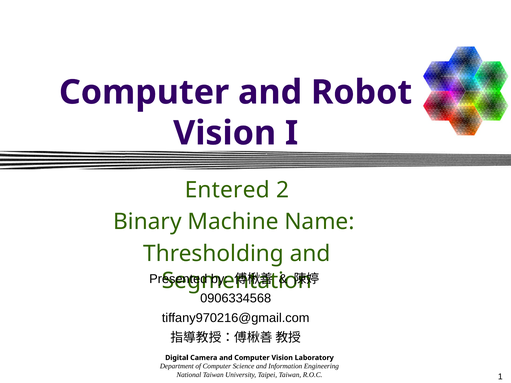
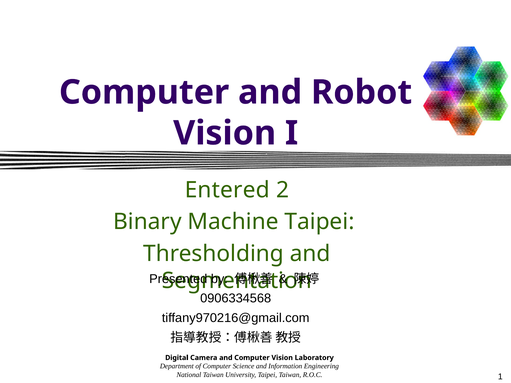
Machine Name: Name -> Taipei (319, 222)
